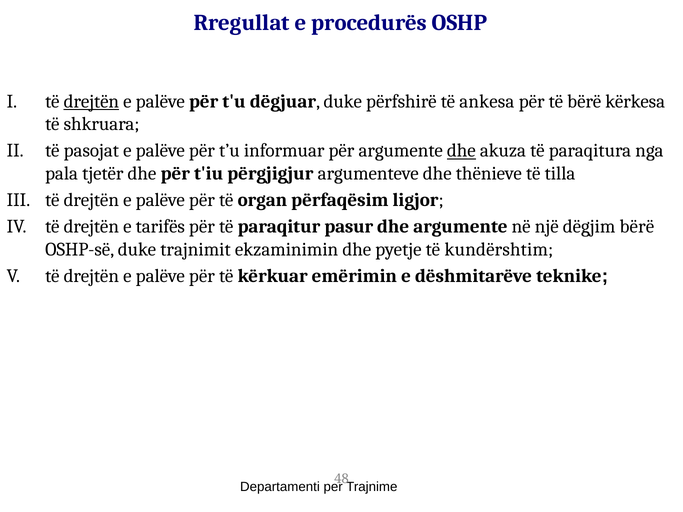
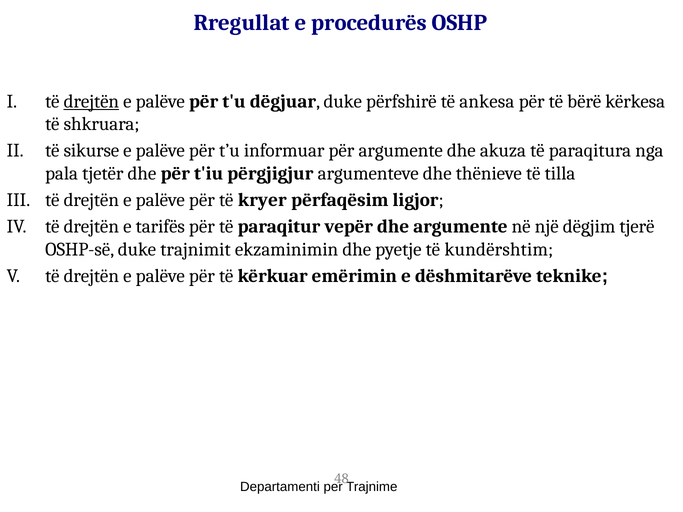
pasojat: pasojat -> sikurse (91, 151)
dhe underline: present -> none (461, 151)
organ: organ -> kryer (262, 200)
pasur: pasur -> vepër (349, 227)
dëgjim bërë: bërë -> tjerë (637, 227)
